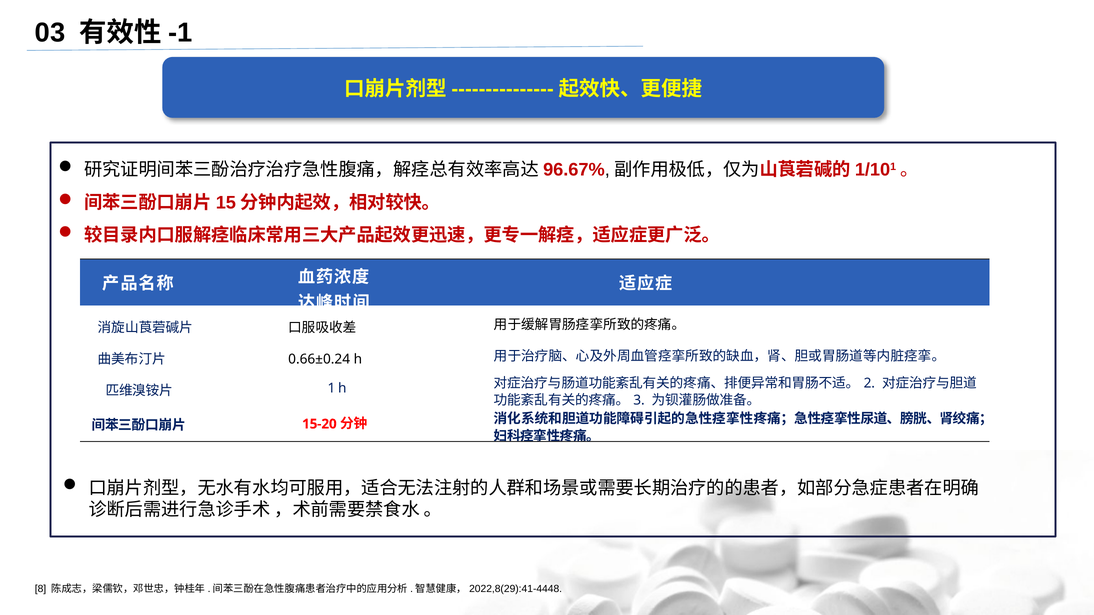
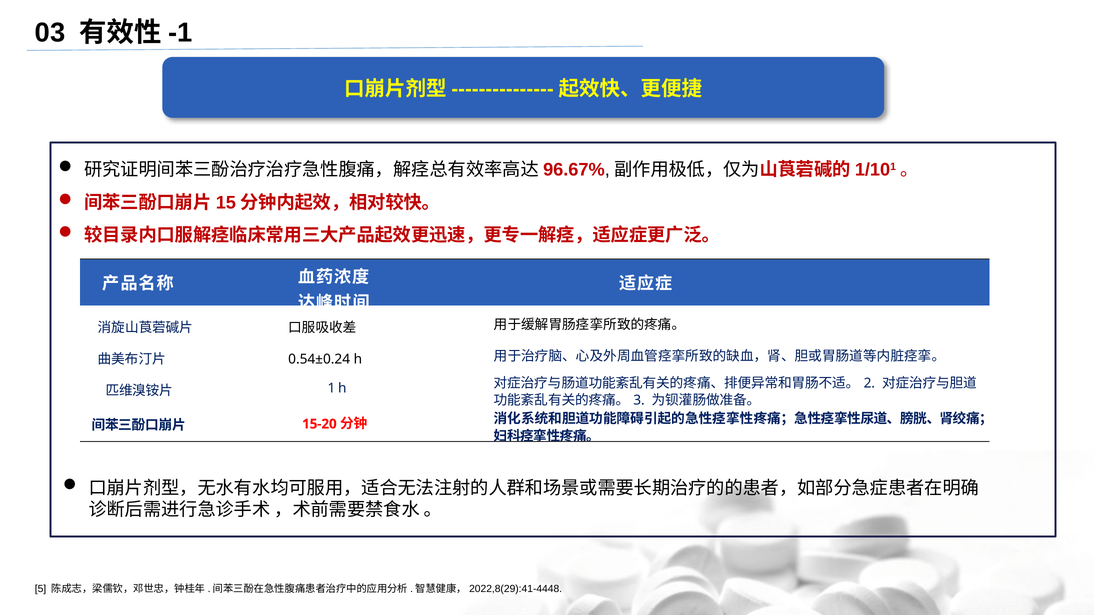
0.66±0.24: 0.66±0.24 -> 0.54±0.24 (319, 359)
8: 8 -> 5 (40, 589)
